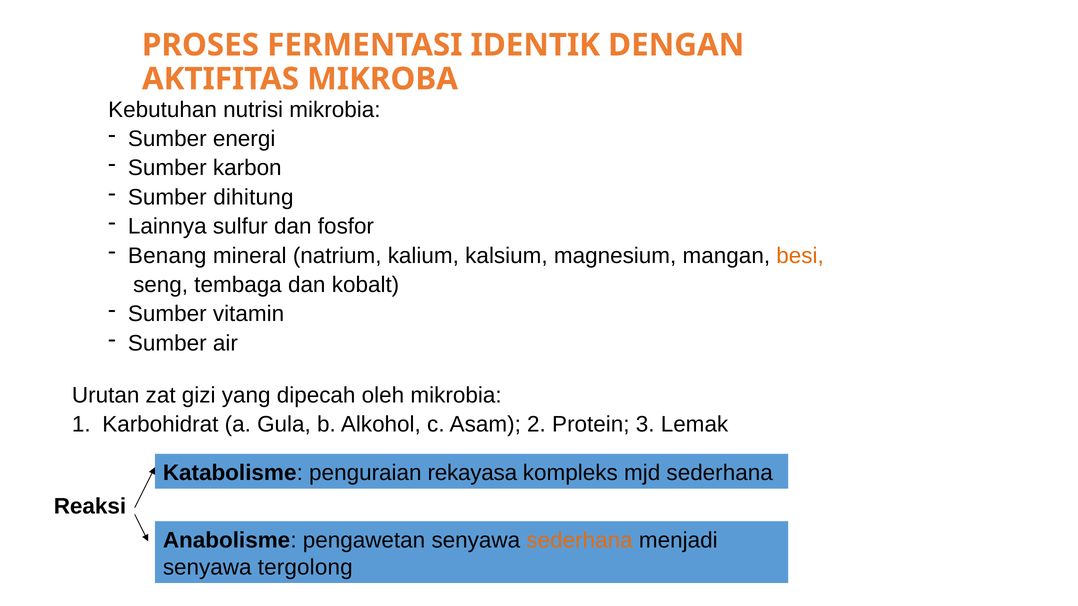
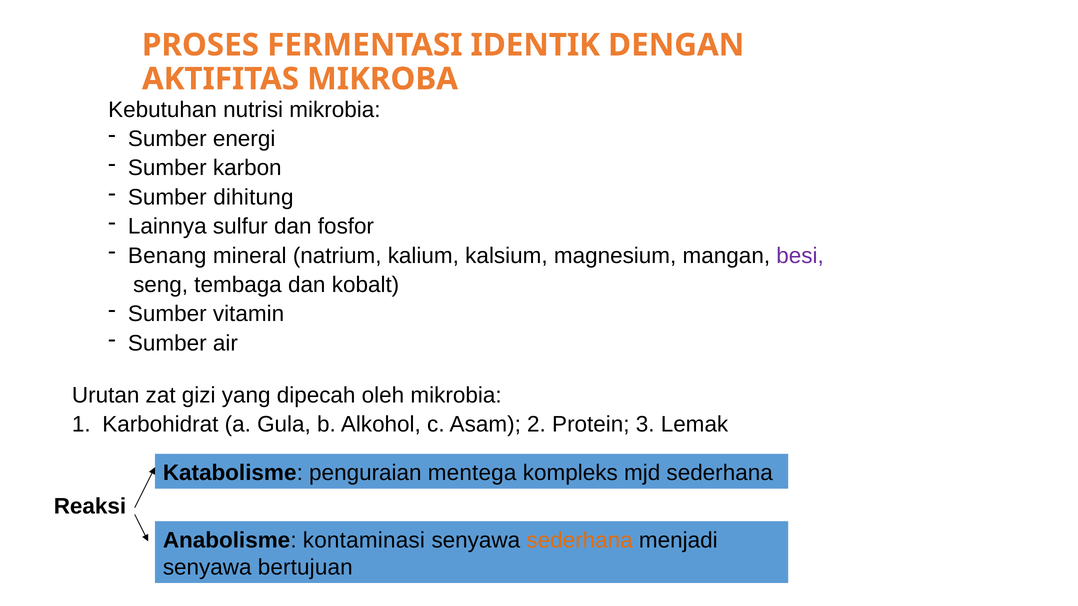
besi colour: orange -> purple (800, 256)
rekayasa: rekayasa -> mentega (472, 473)
pengawetan: pengawetan -> kontaminasi (364, 540)
tergolong: tergolong -> bertujuan (305, 567)
